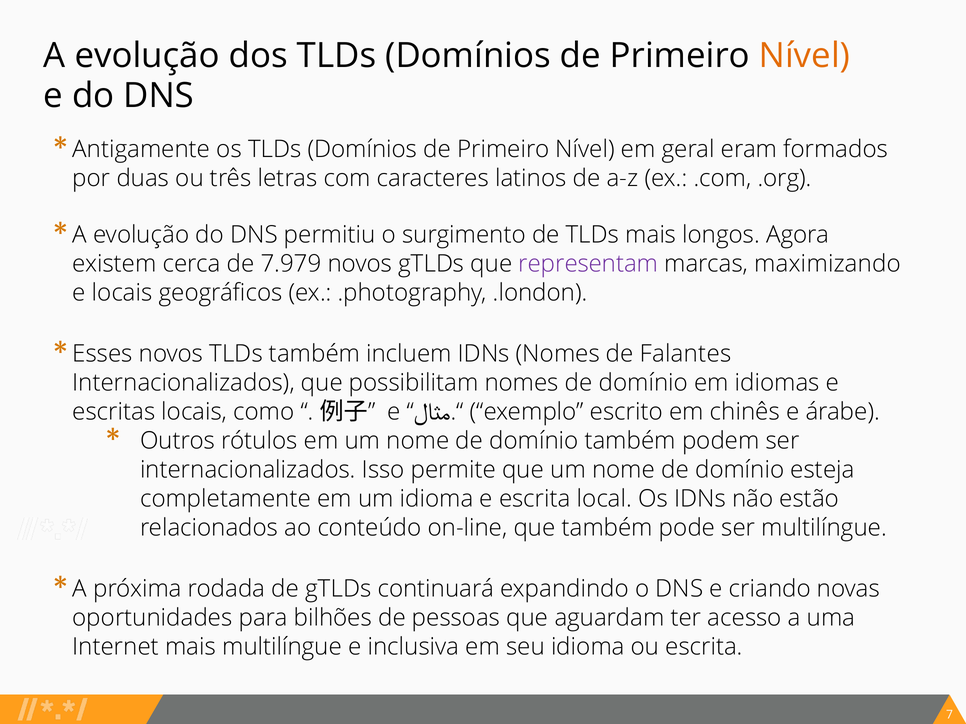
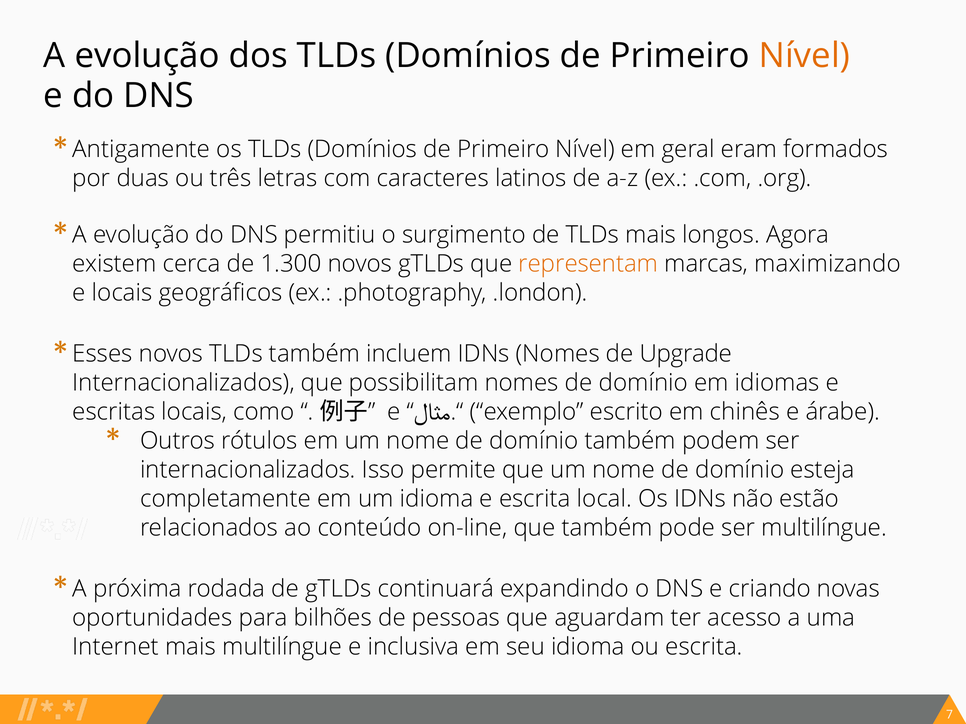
7.979: 7.979 -> 1.300 (291, 264)
representam colour: purple -> orange (588, 264)
Falantes: Falantes -> Upgrade (686, 354)
